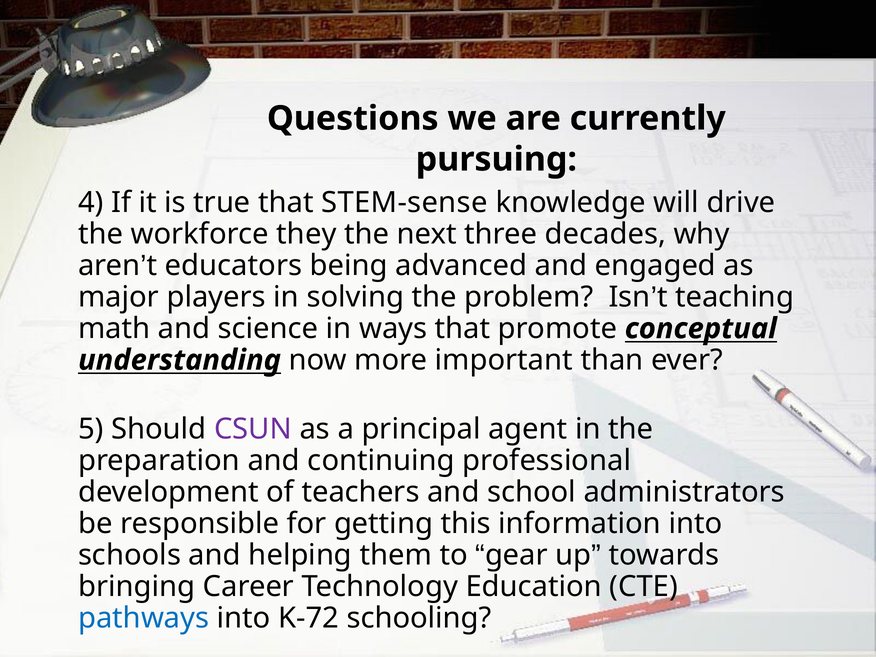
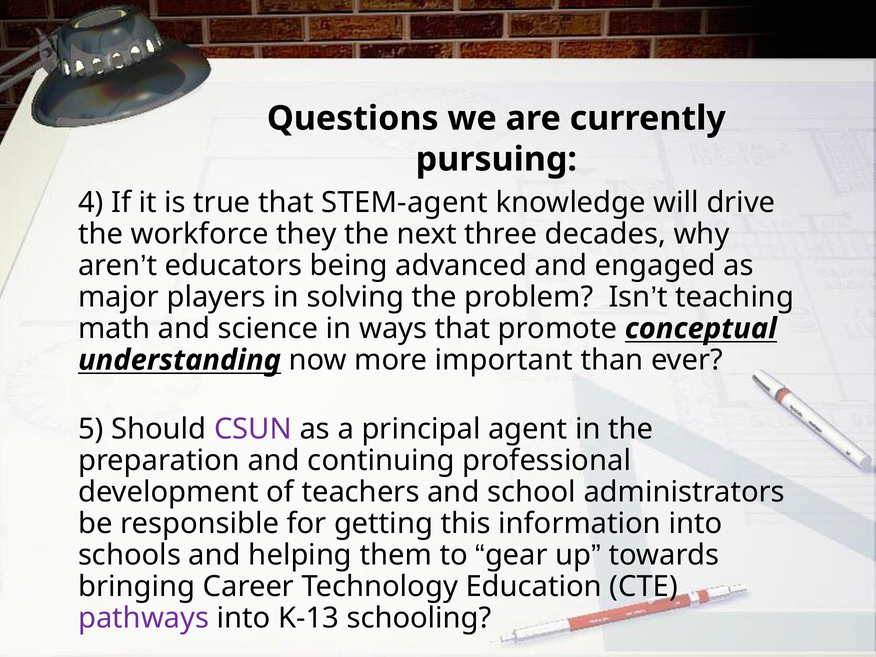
STEM-sense: STEM-sense -> STEM-agent (405, 202)
pathways colour: blue -> purple (144, 618)
K-72: K-72 -> K-13 (309, 618)
